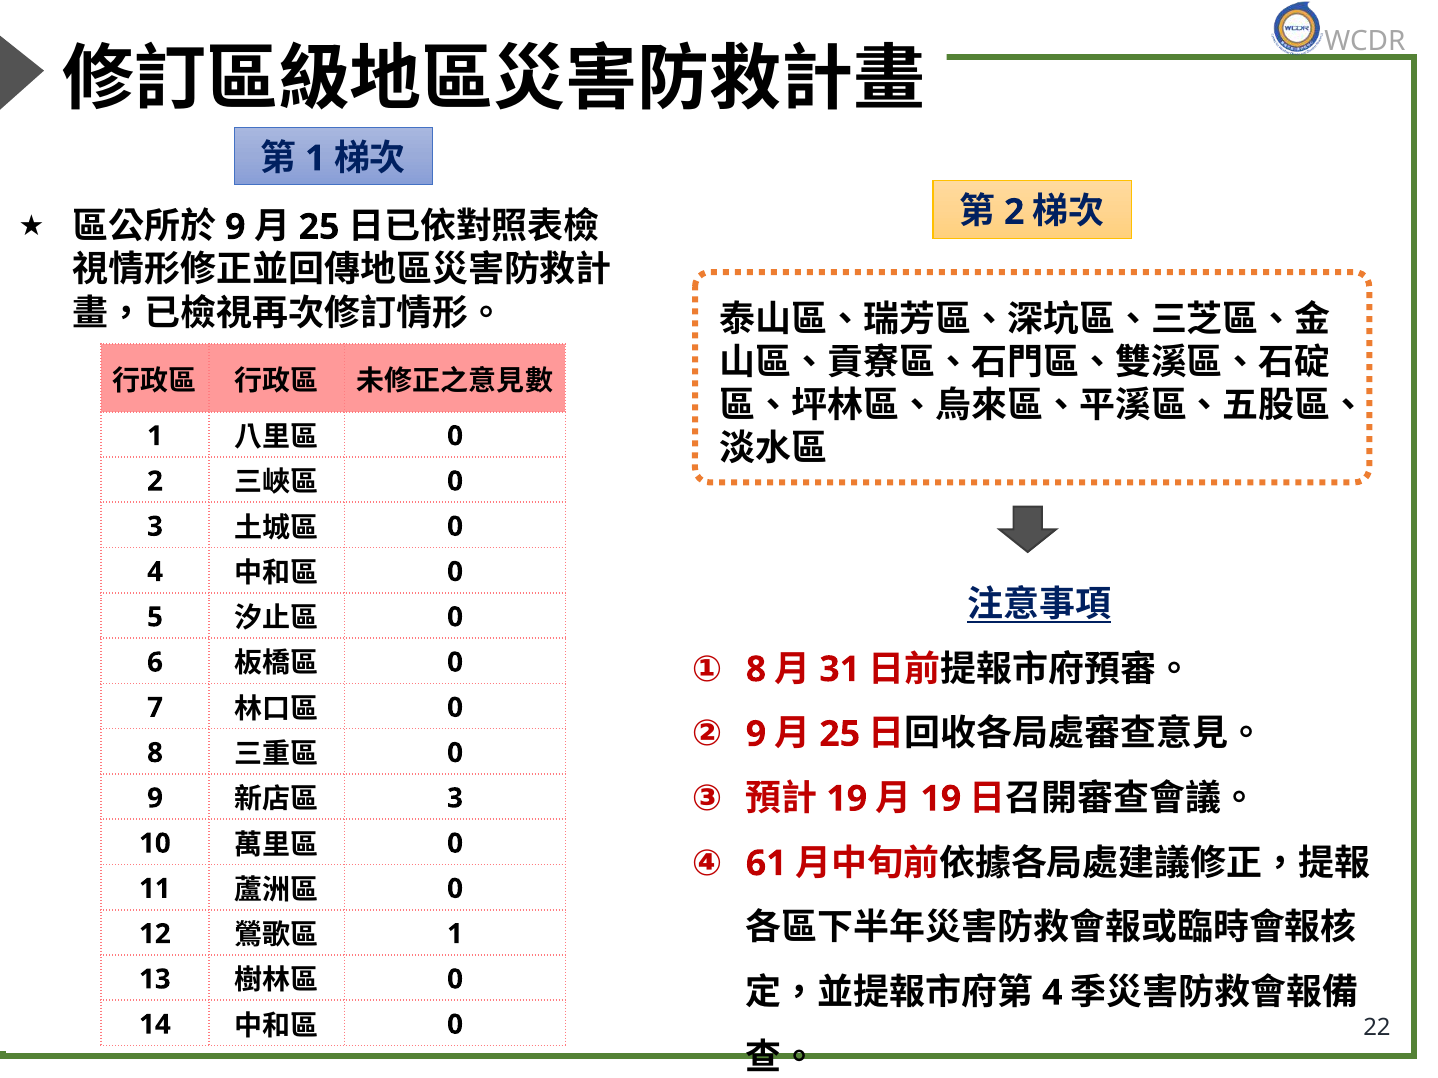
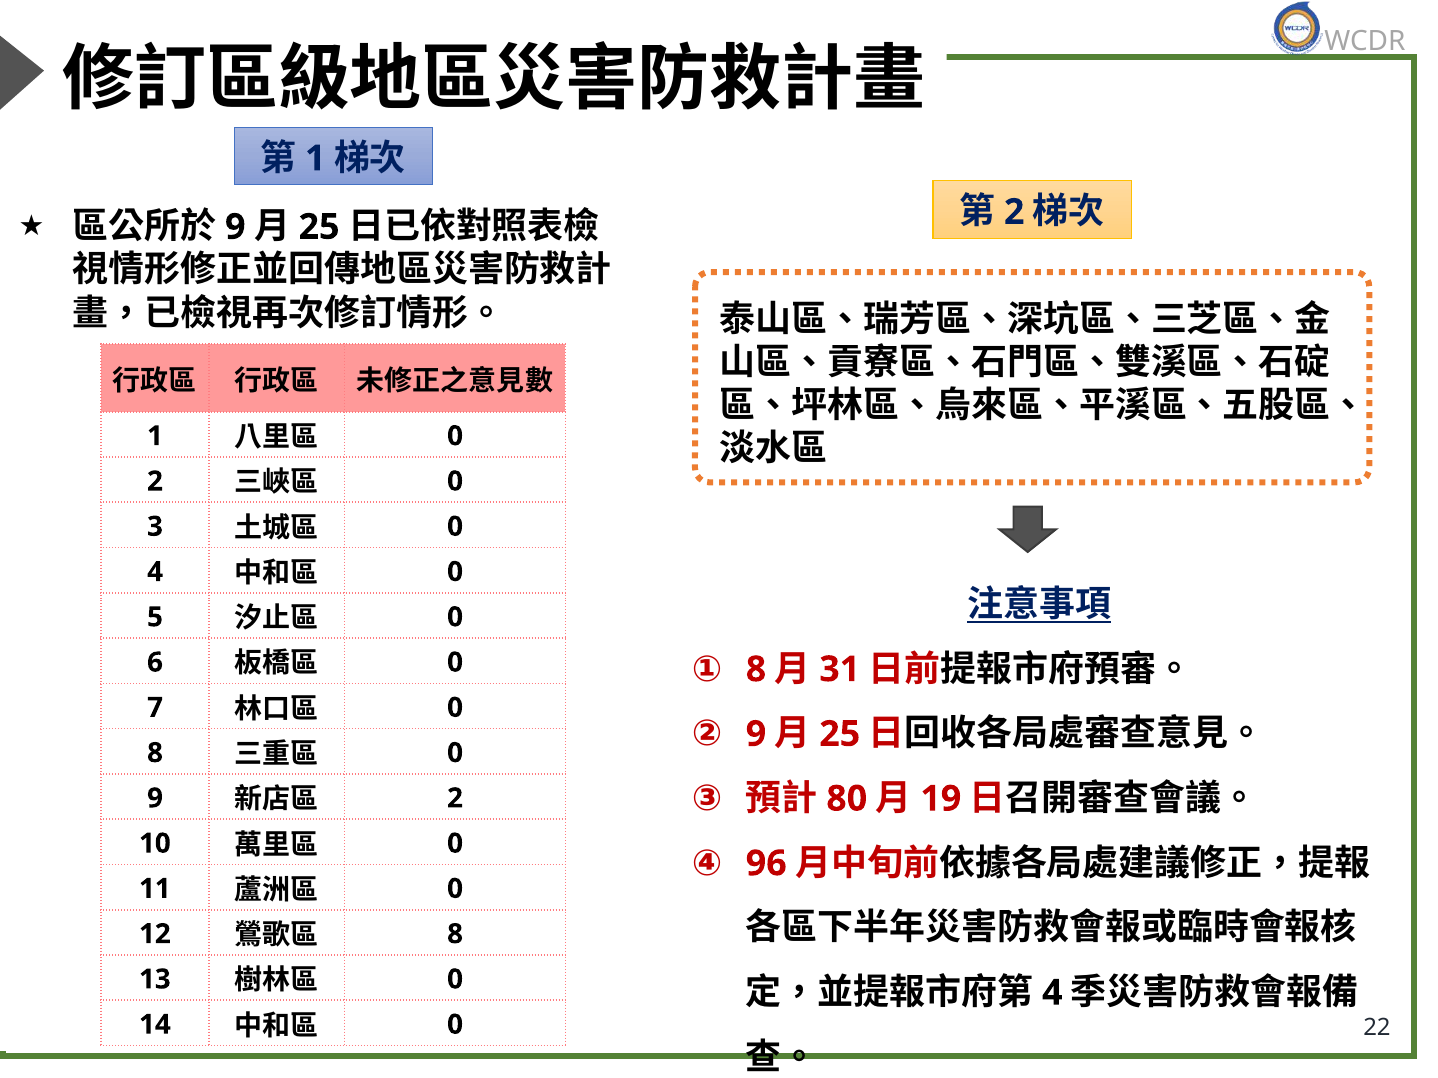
19: 19 -> 80 (847, 799)
3: 3 -> 2 (455, 799)
61: 61 -> 96 (766, 864)
1: 1 -> 8 (455, 934)
